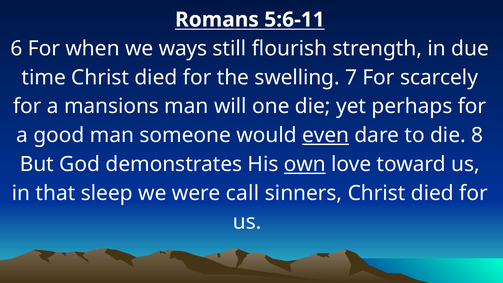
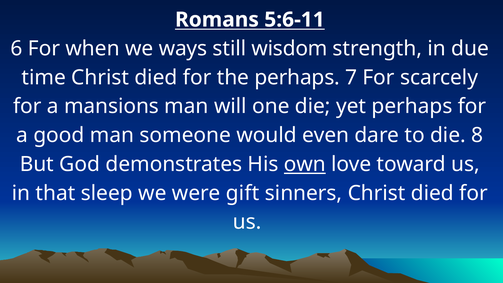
flourish: flourish -> wisdom (290, 49)
the swelling: swelling -> perhaps (297, 77)
even underline: present -> none (326, 135)
call: call -> gift (242, 193)
